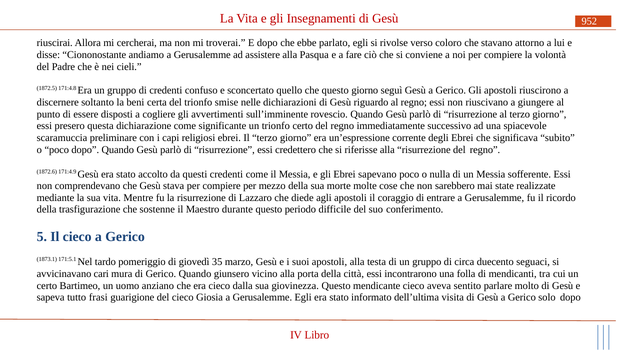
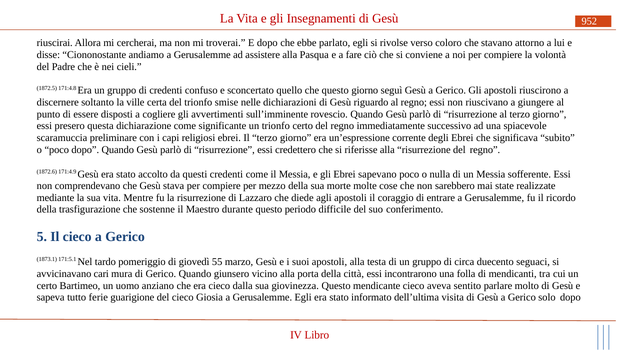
beni: beni -> ville (135, 102)
35: 35 -> 55 (217, 262)
frasi: frasi -> ferie (98, 297)
